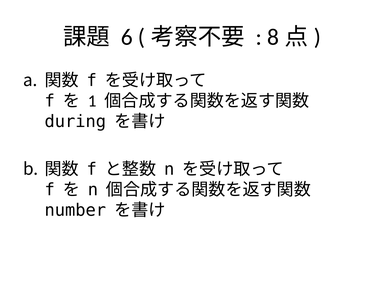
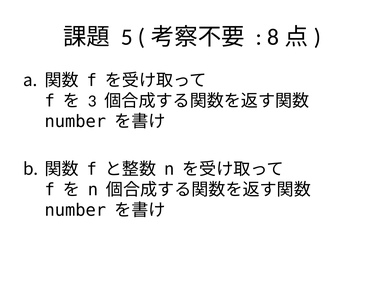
6: 6 -> 5 (127, 37)
1: 1 -> 3 (92, 101)
during: during -> number (75, 122)
